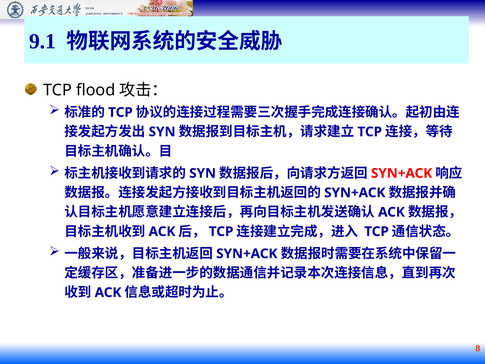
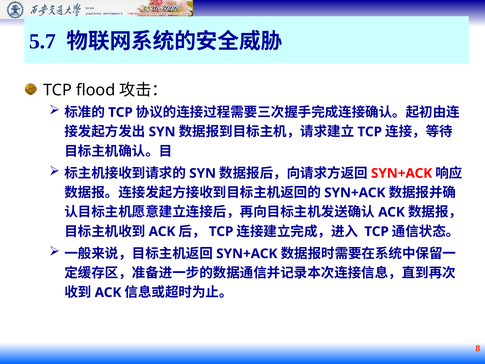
9.1: 9.1 -> 5.7 (43, 41)
